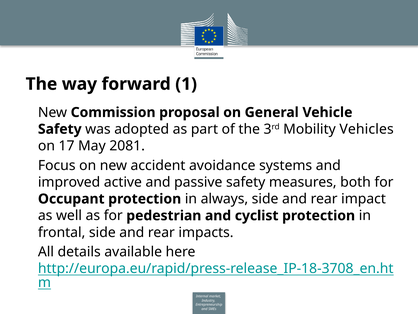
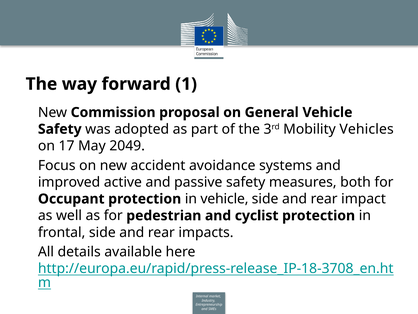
2081: 2081 -> 2049 (127, 146)
in always: always -> vehicle (224, 199)
